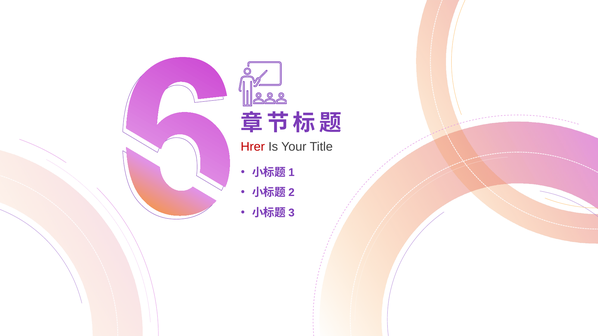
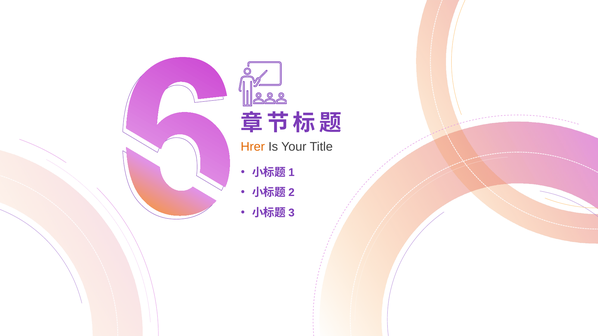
Hrer colour: red -> orange (253, 147)
